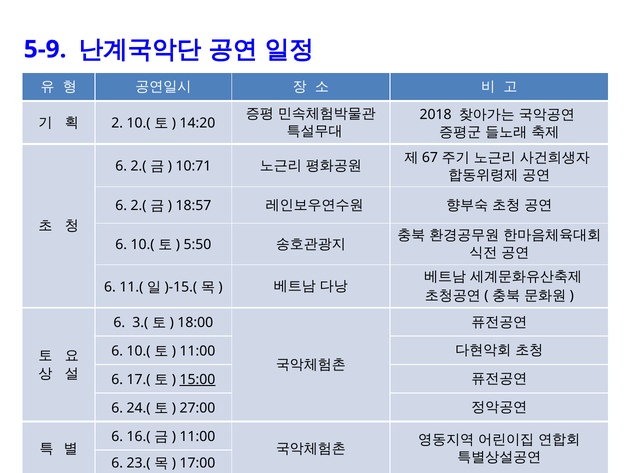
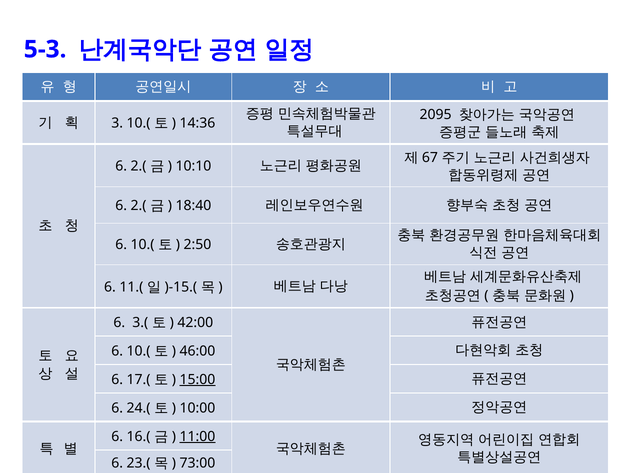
5-9: 5-9 -> 5-3 (45, 49)
2018: 2018 -> 2095 (436, 115)
2: 2 -> 3 (117, 123)
14:20: 14:20 -> 14:36 (197, 123)
10:71: 10:71 -> 10:10 (193, 166)
18:57: 18:57 -> 18:40 (193, 206)
5:50: 5:50 -> 2:50 (197, 245)
18:00: 18:00 -> 42:00 (195, 323)
11:00: 11:00 -> 46:00 (197, 351)
27:00: 27:00 -> 10:00 (197, 408)
11:00 underline: none -> present (197, 437)
17:00: 17:00 -> 73:00 (197, 464)
